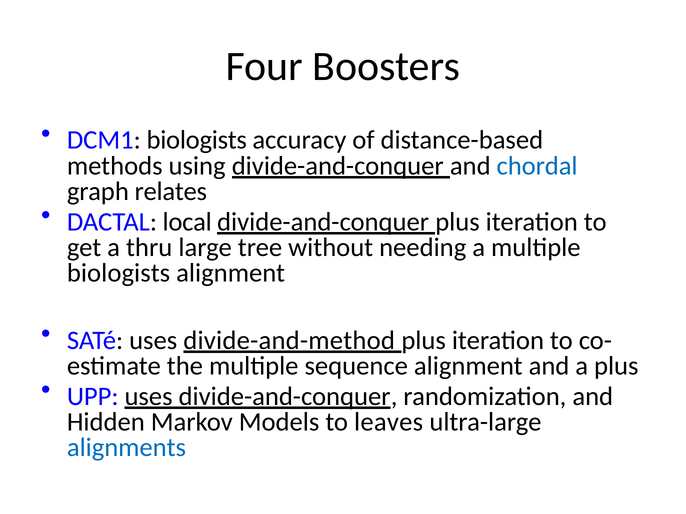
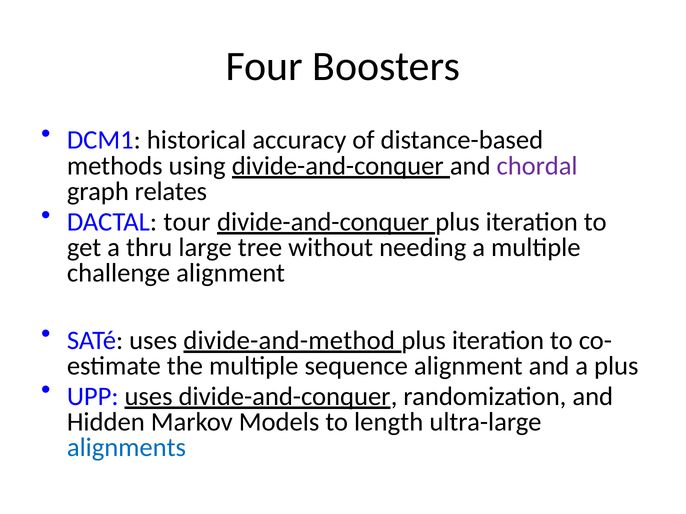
DCM1 biologists: biologists -> historical (197, 140)
chordal colour: blue -> purple (537, 166)
local: local -> tour (187, 222)
biologists: biologists -> challenge (119, 273)
leaves: leaves -> length (389, 422)
